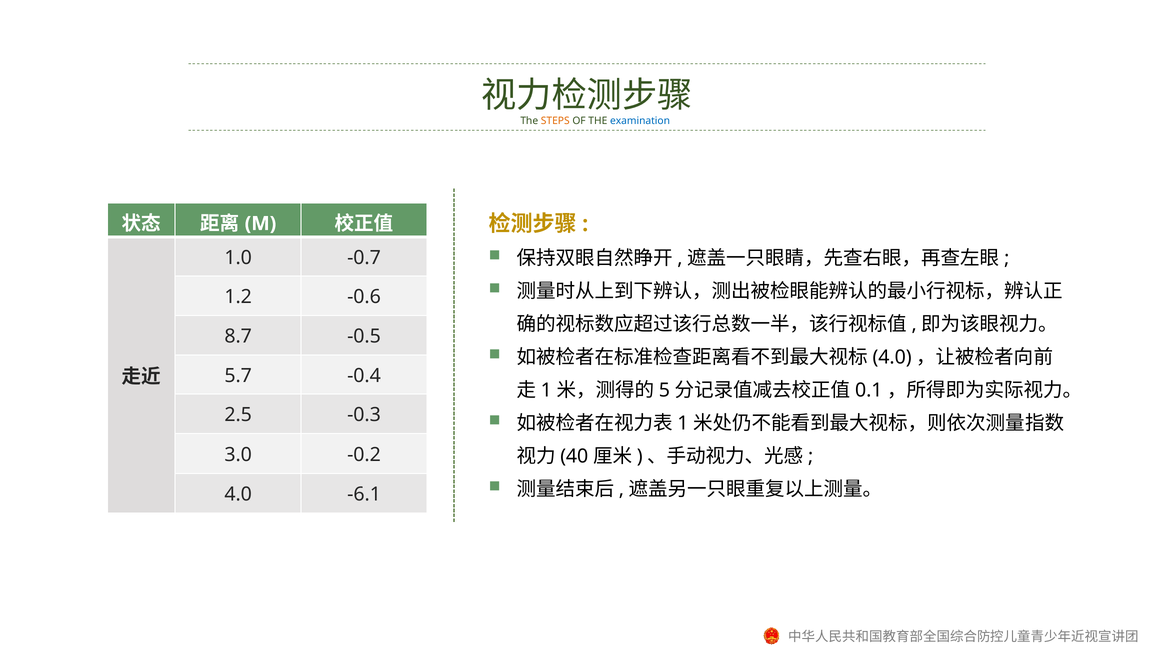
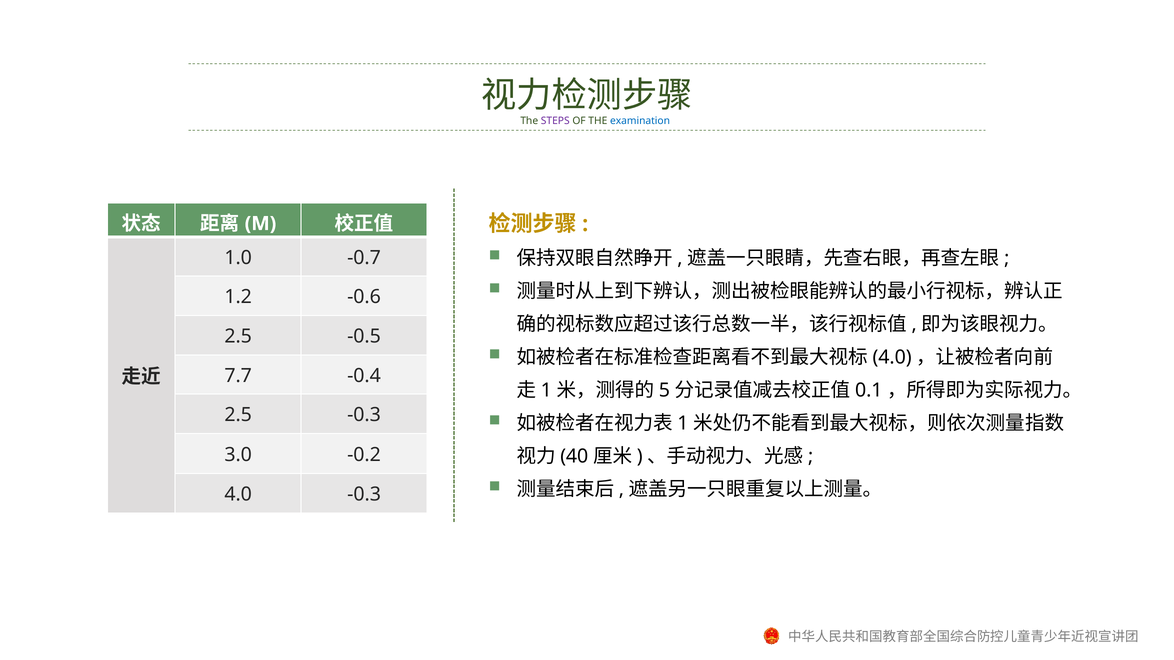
STEPS colour: orange -> purple (555, 121)
8.7: 8.7 -> 2.5 (238, 336)
5.7: 5.7 -> 7.7 (238, 376)
4.0 -6.1: -6.1 -> -0.3 (364, 495)
